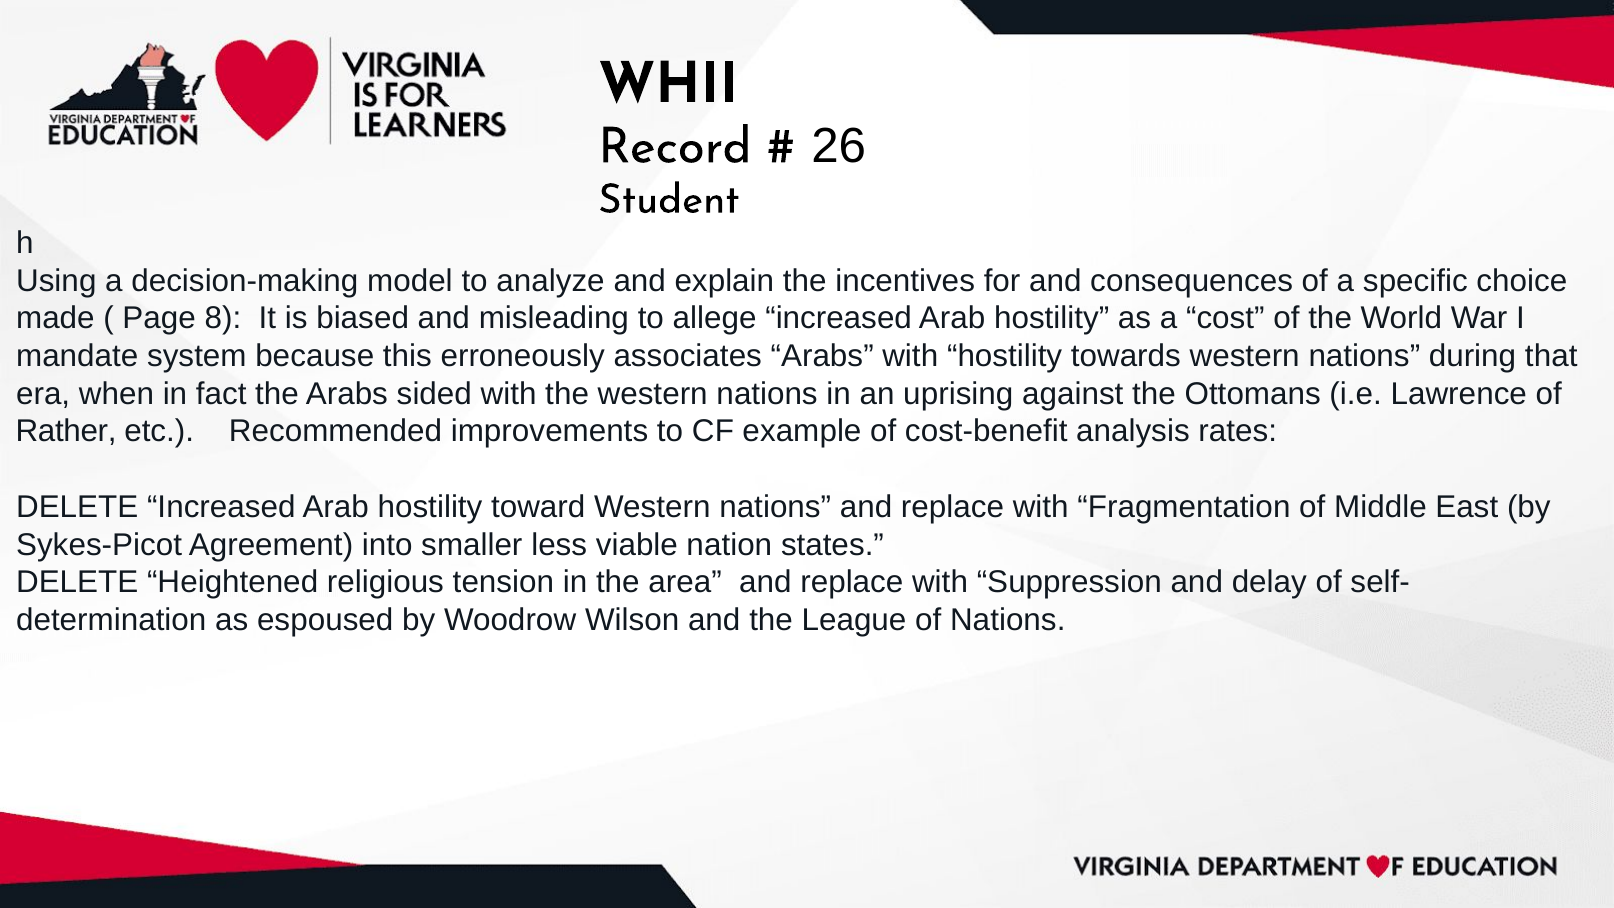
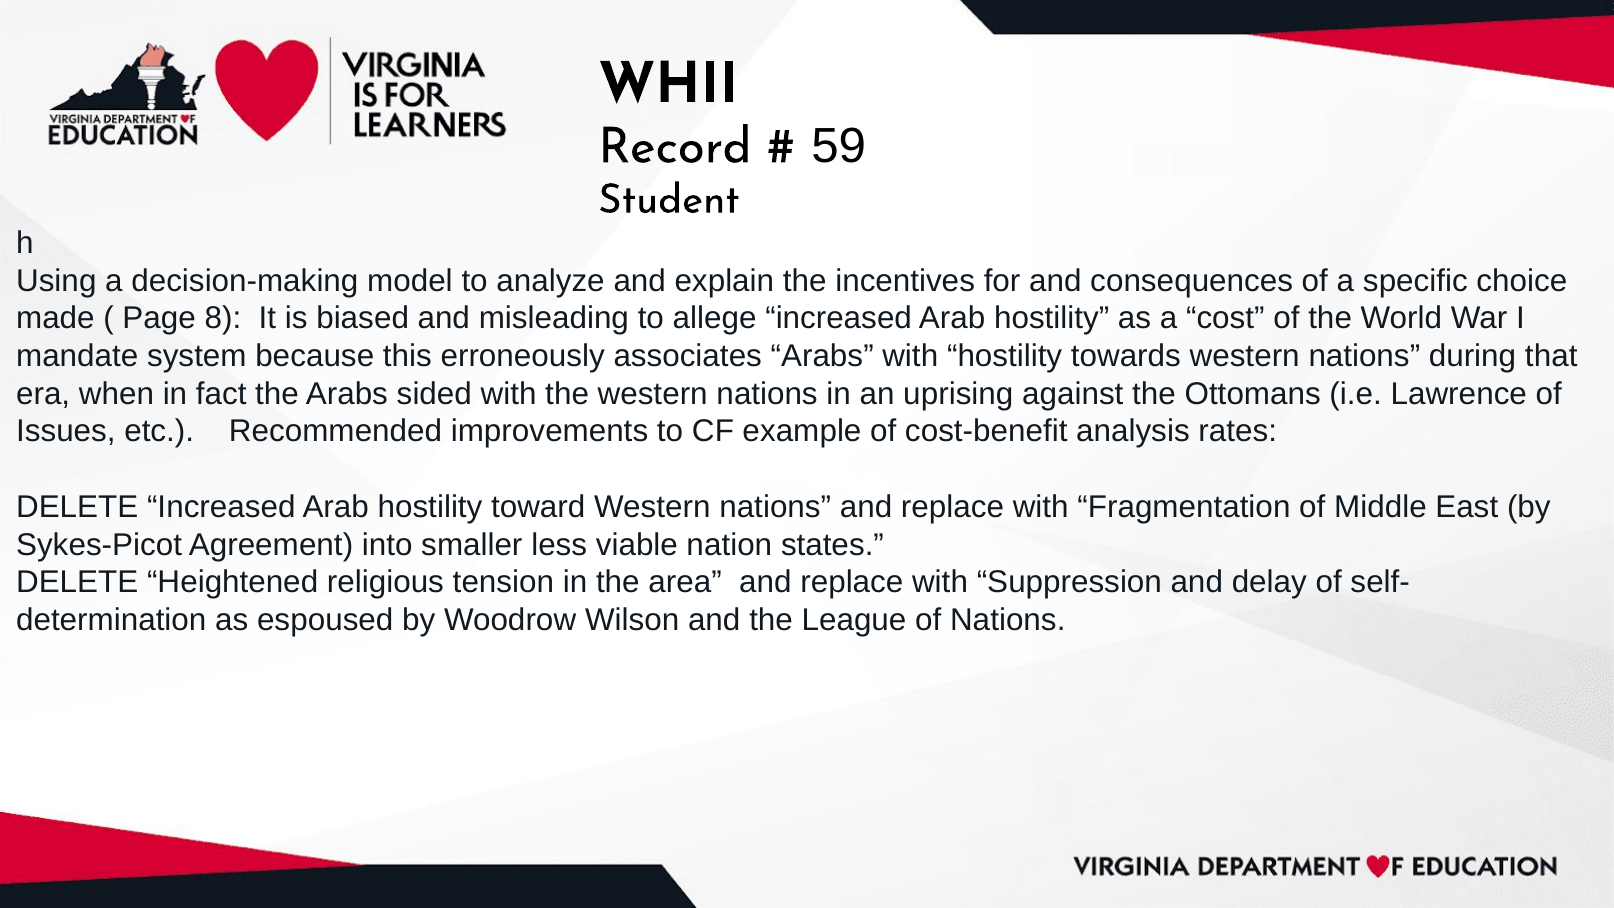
26: 26 -> 59 (839, 146)
Rather: Rather -> Issues (66, 432)
